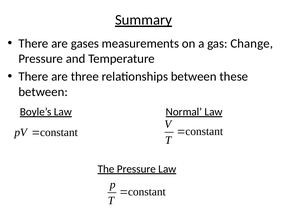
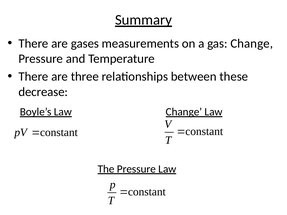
between: between -> decrease (43, 92)
Law Normal: Normal -> Change (184, 112)
